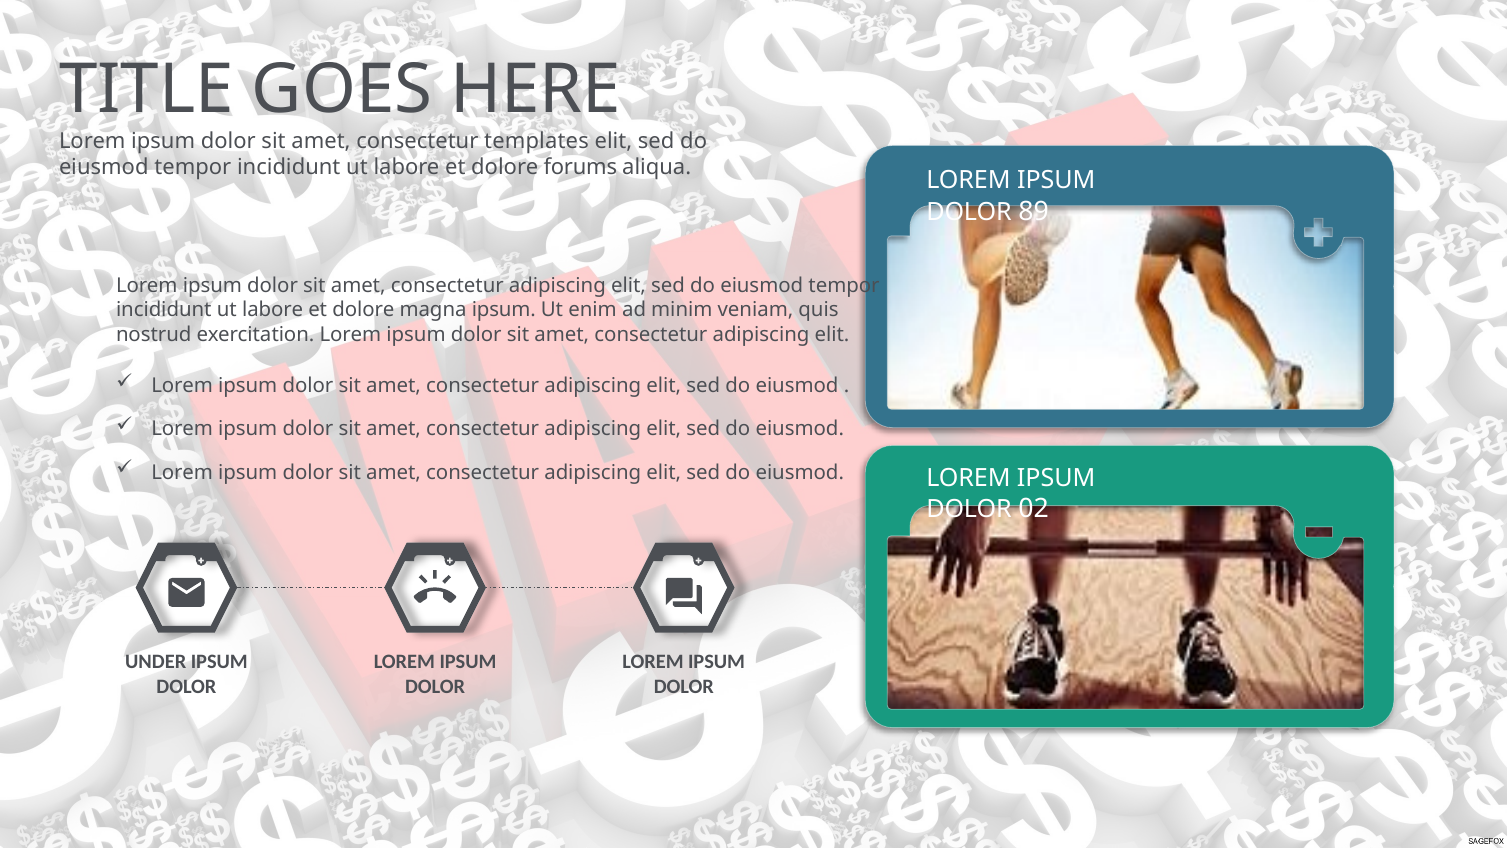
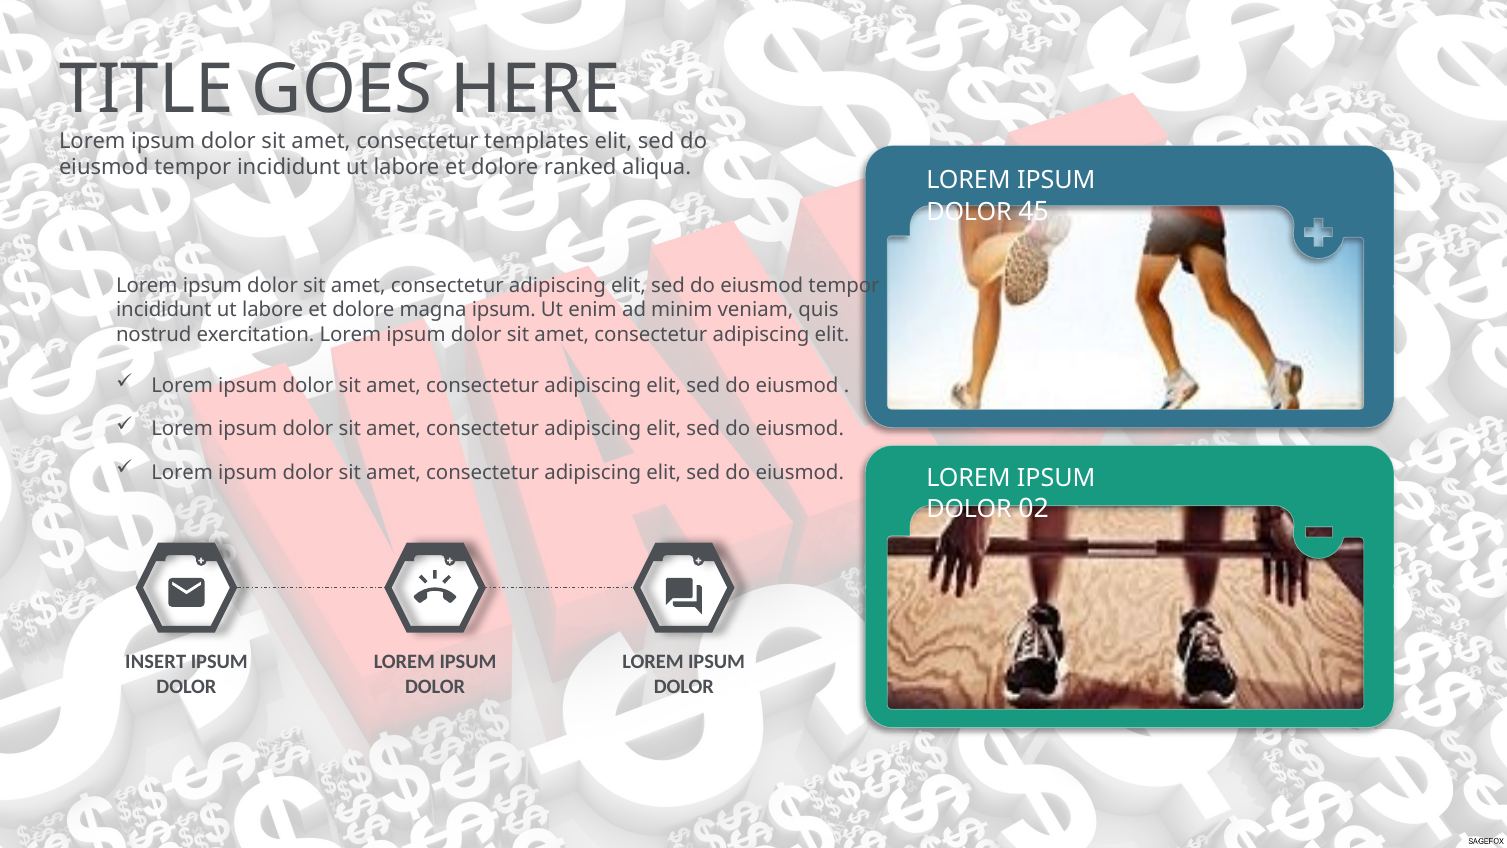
forums: forums -> ranked (580, 167)
89: 89 -> 45 (1034, 212)
UNDER: UNDER -> INSERT (156, 662)
